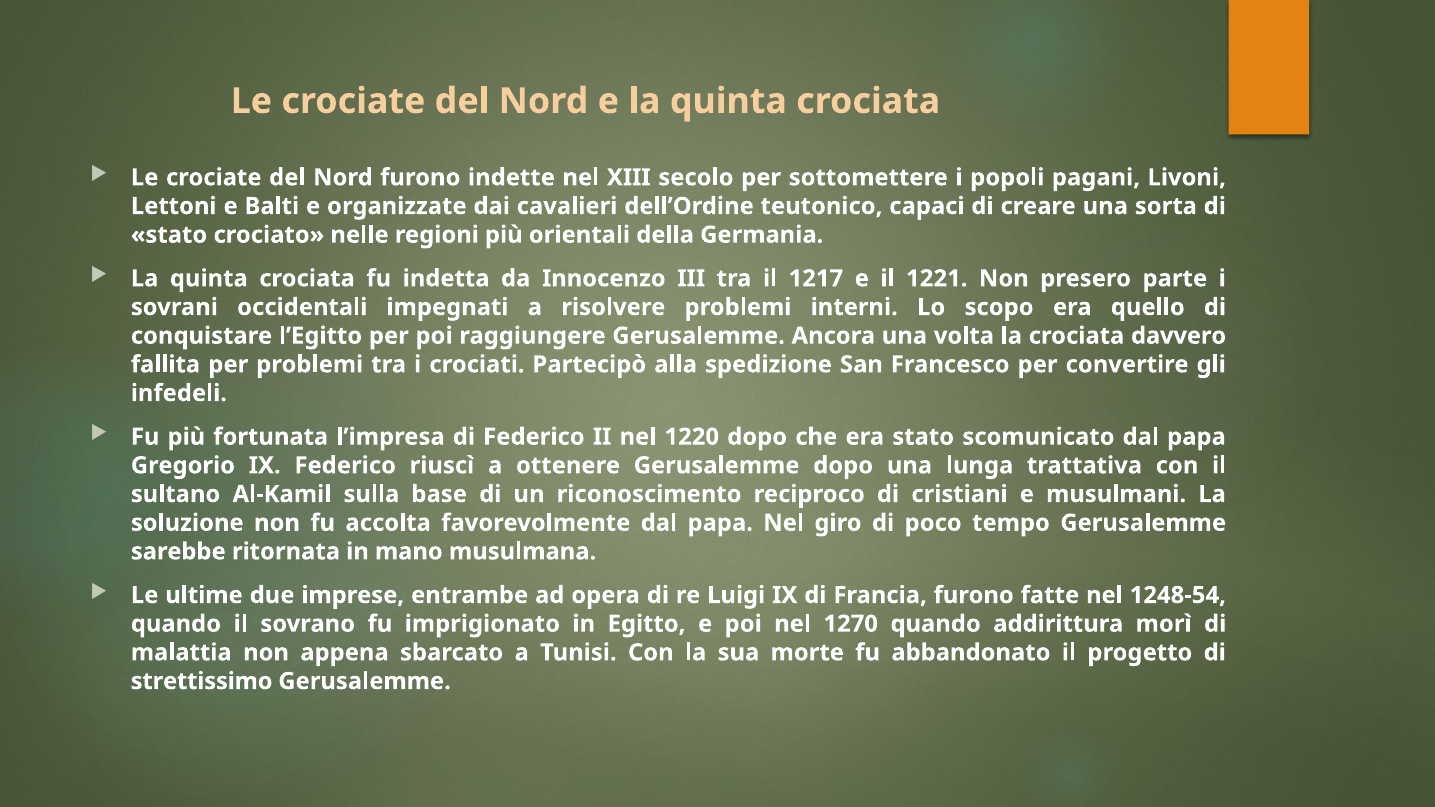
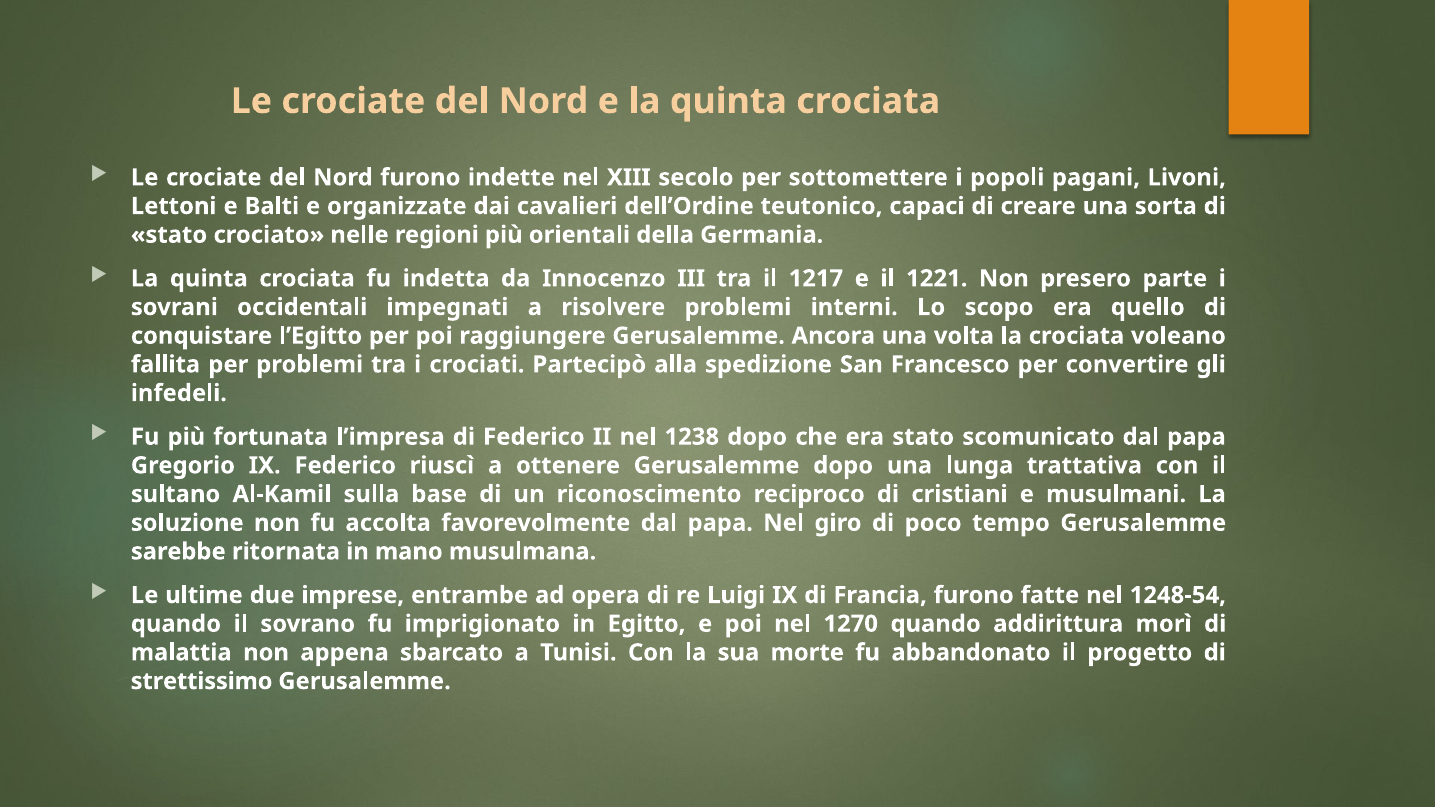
davvero: davvero -> voleano (1178, 336)
1220: 1220 -> 1238 (692, 437)
